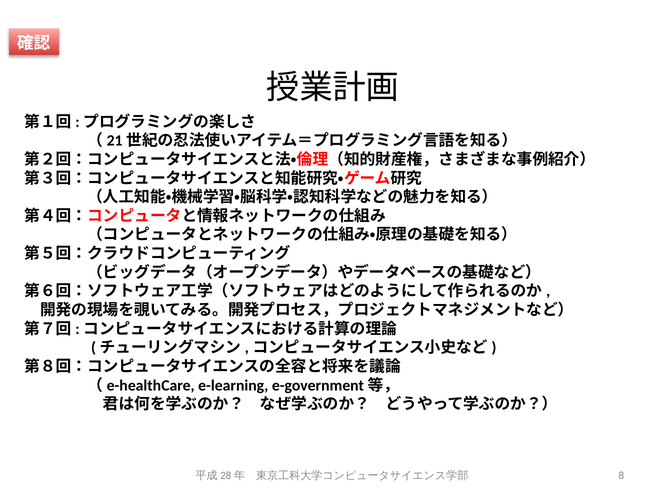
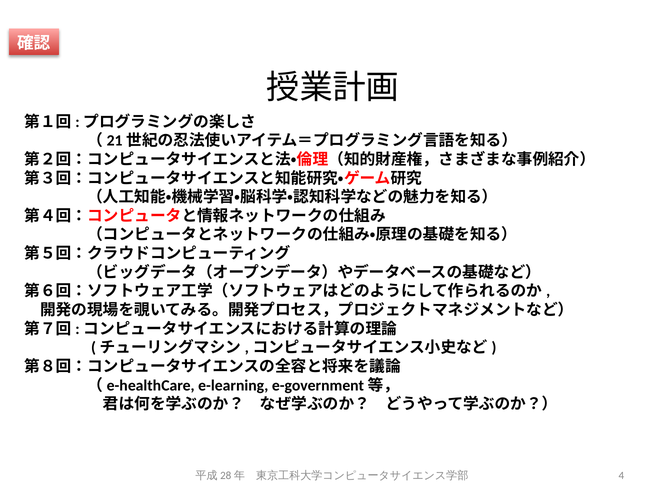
8: 8 -> 4 (621, 475)
